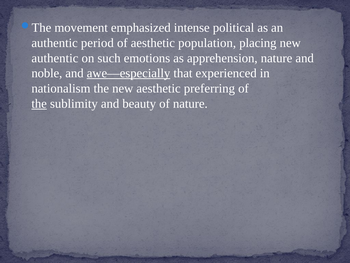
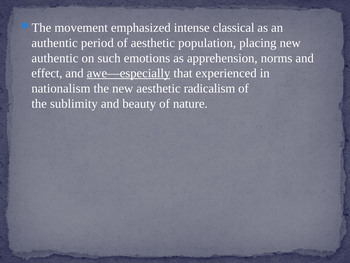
political: political -> classical (234, 28)
apprehension nature: nature -> norms (277, 58)
noble: noble -> effect (47, 73)
preferring: preferring -> radicalism (210, 88)
the underline: present -> none (39, 103)
